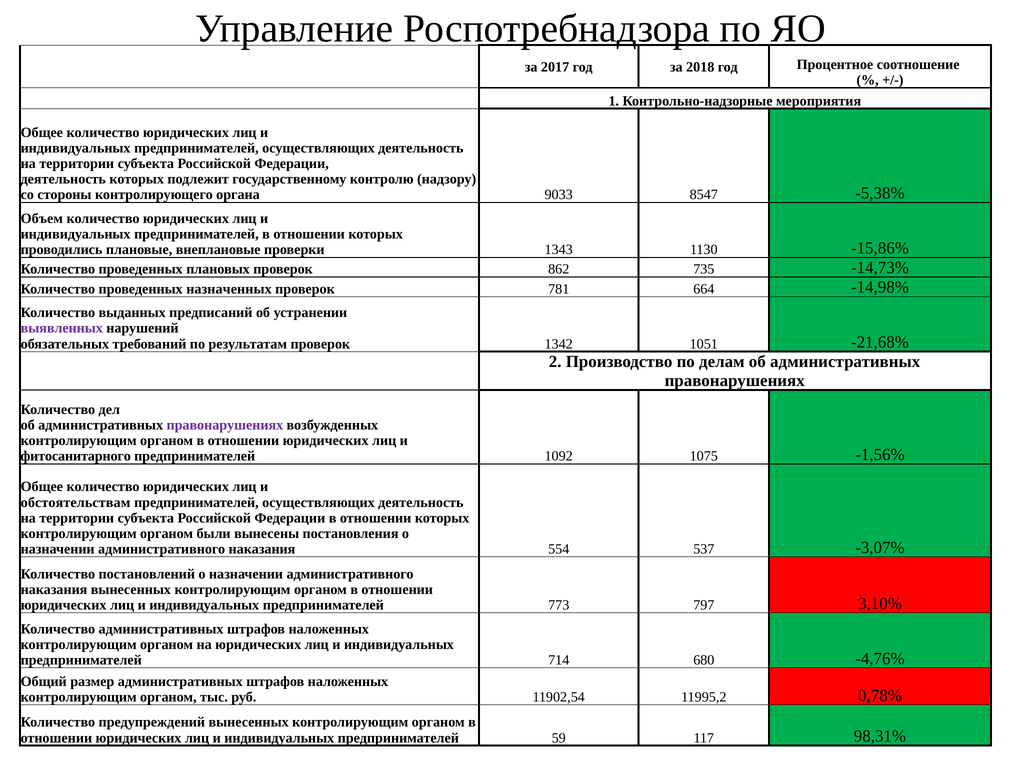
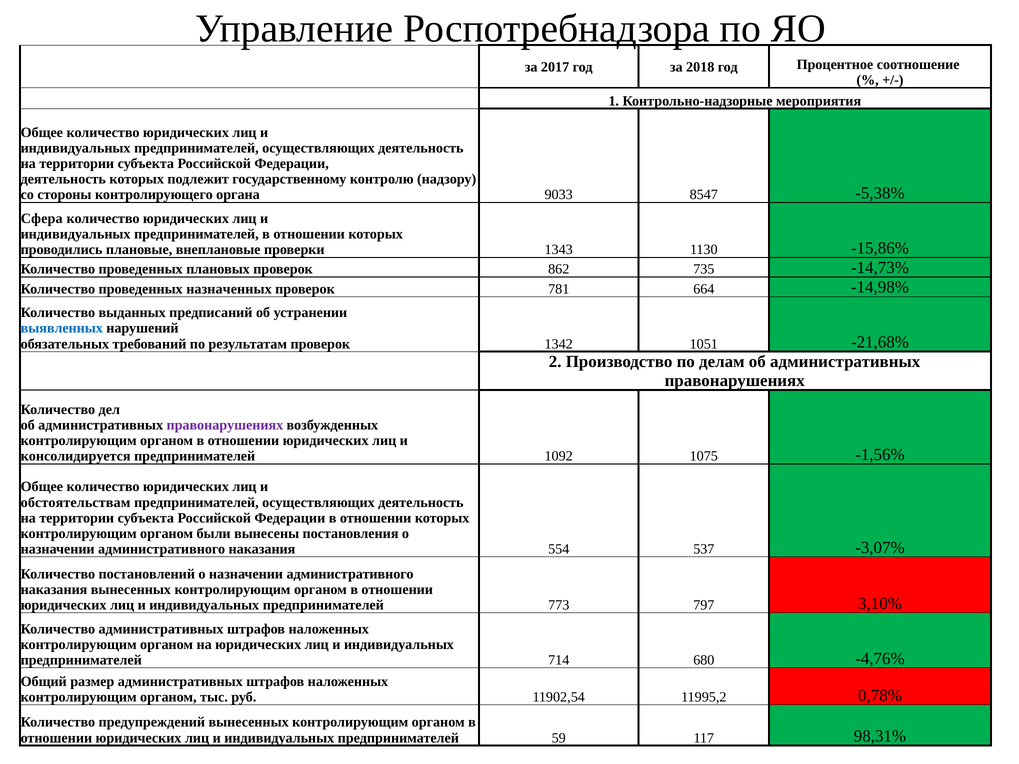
Объем: Объем -> Сфера (42, 219)
выявленных colour: purple -> blue (62, 328)
фитосанитарного: фитосанитарного -> консолидируется (76, 456)
